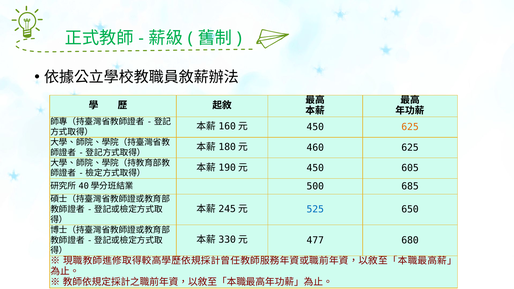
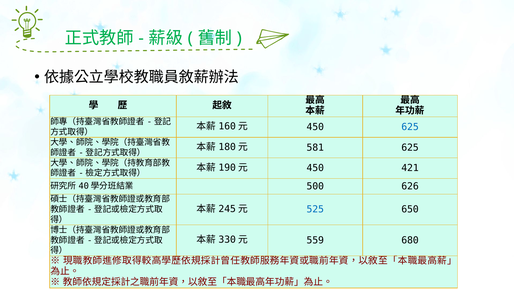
625 colour: orange -> blue (410, 127)
460: 460 -> 581 (315, 148)
605: 605 -> 421 (410, 168)
685: 685 -> 626 (410, 186)
477: 477 -> 559 (315, 240)
